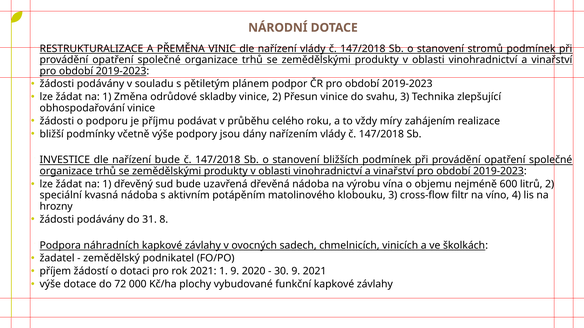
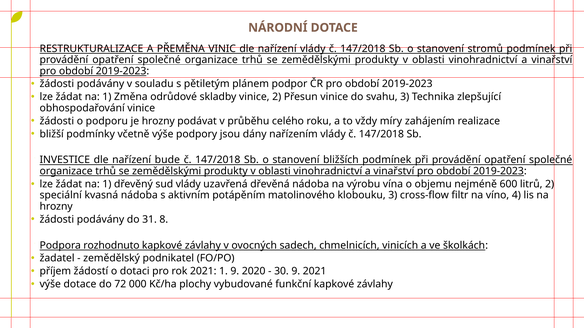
je příjmu: příjmu -> hrozny (158, 121)
sud bude: bude -> vlády (188, 184)
náhradních: náhradních -> rozhodnuto (111, 246)
